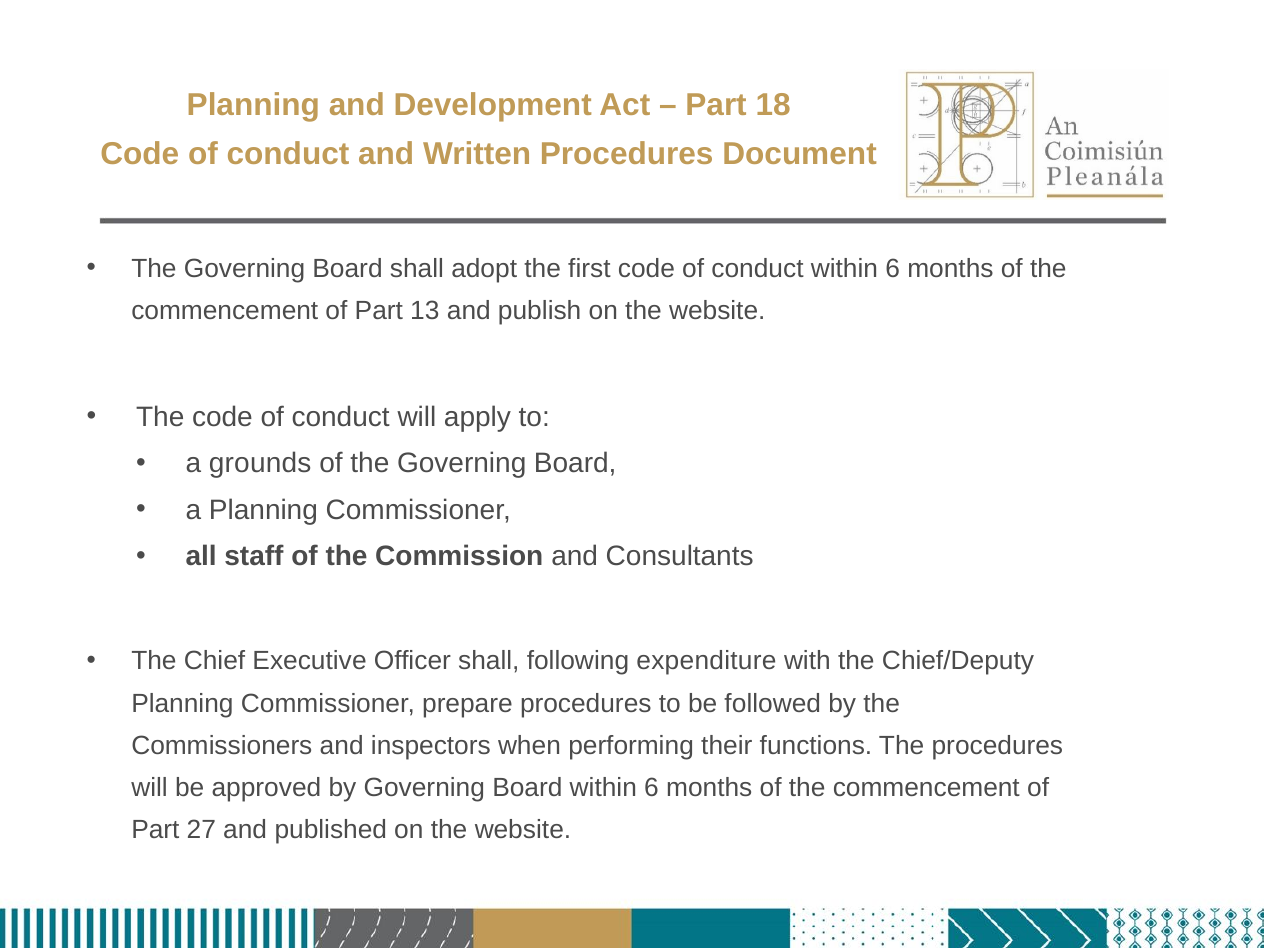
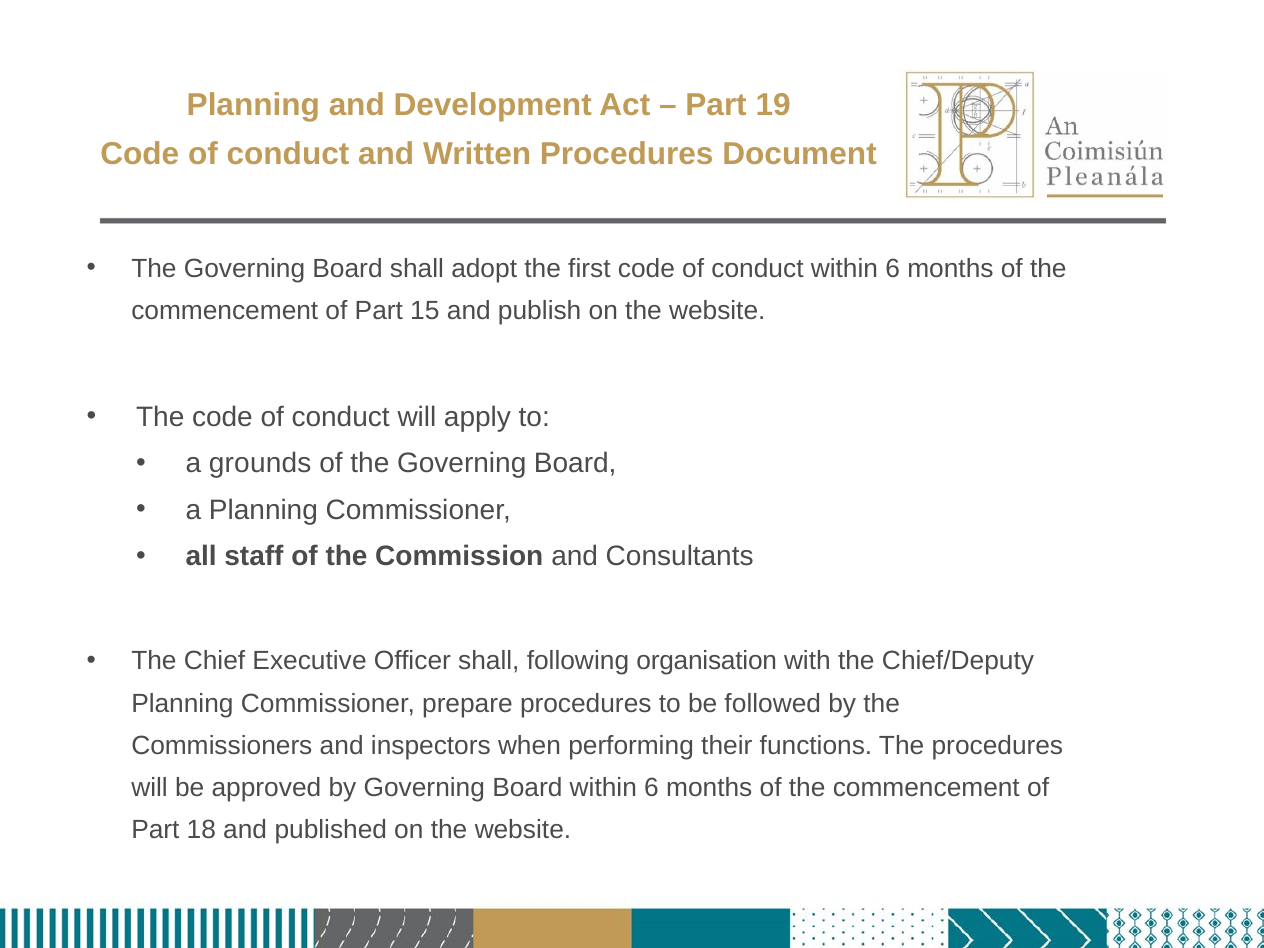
18: 18 -> 19 (773, 105)
13: 13 -> 15 (425, 311)
expenditure: expenditure -> organisation (707, 661)
27: 27 -> 18 (201, 830)
